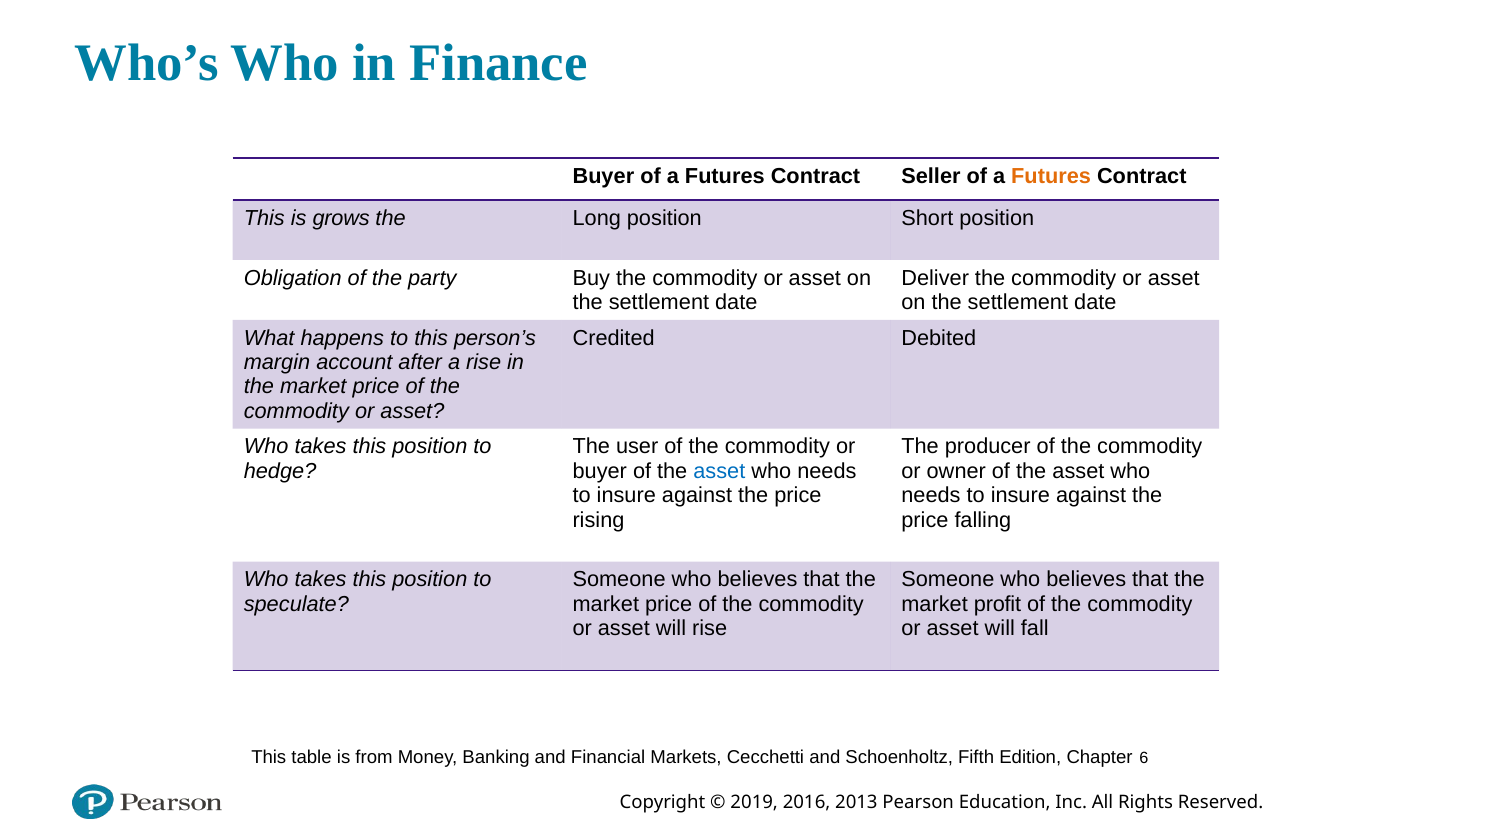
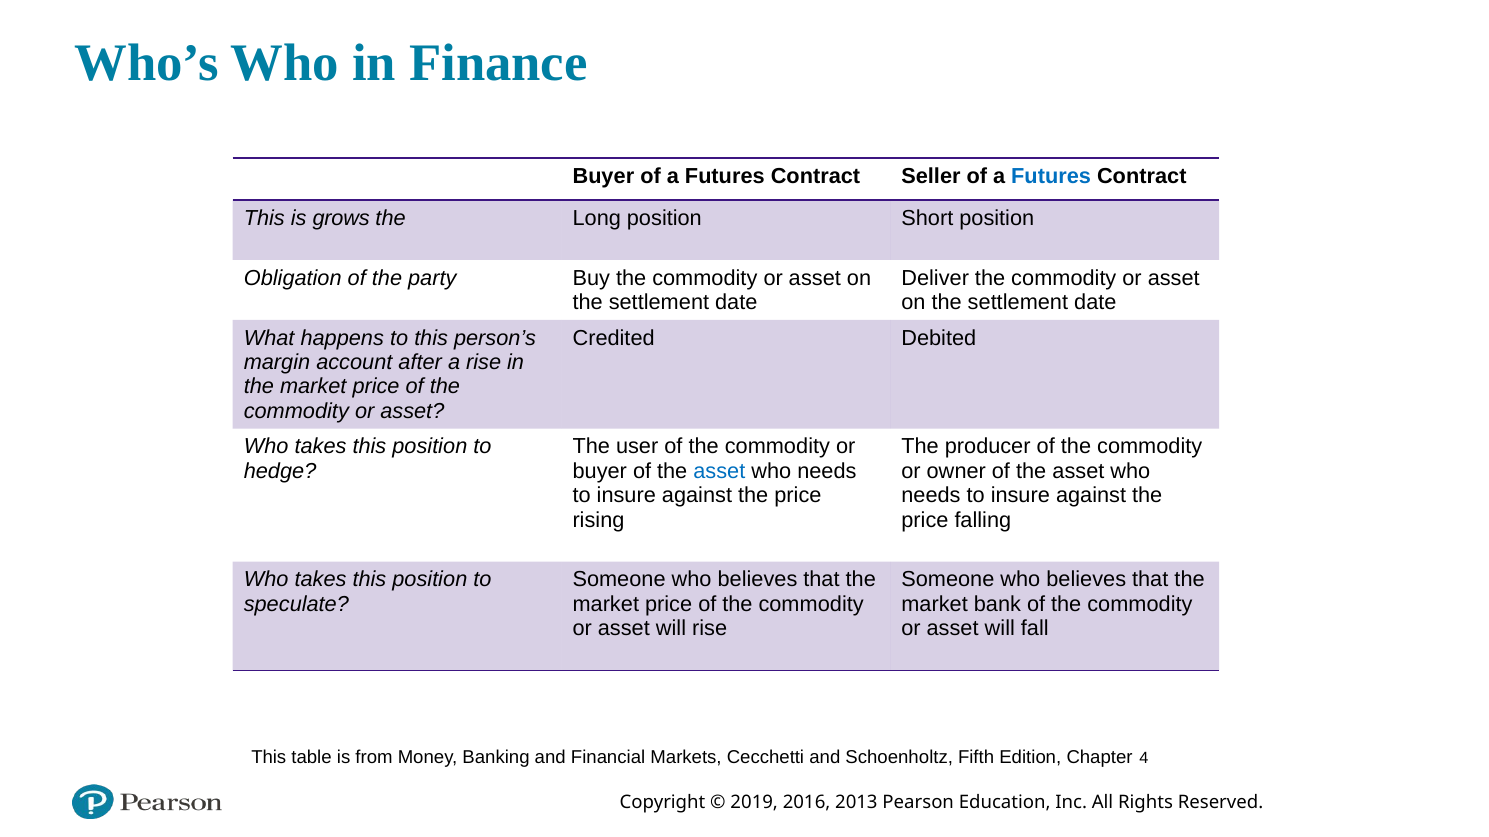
Futures colour: orange -> blue (1051, 176)
profit: profit -> bank (997, 605)
6: 6 -> 4 (1144, 758)
